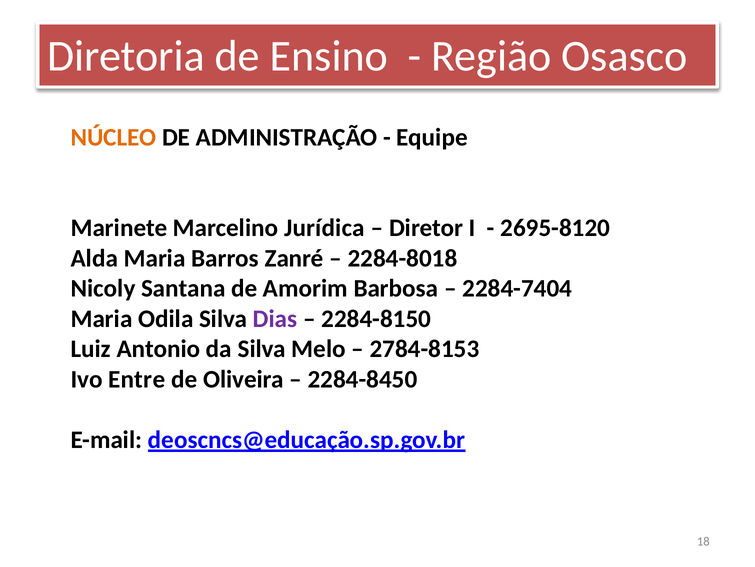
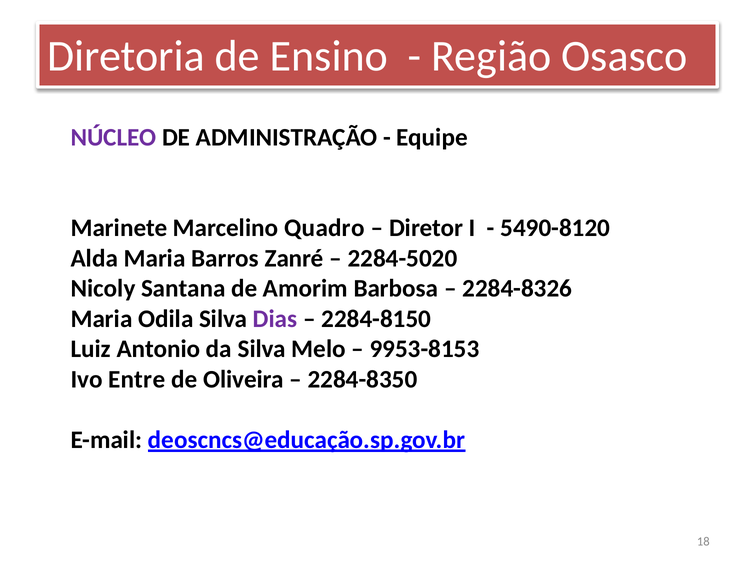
NÚCLEO colour: orange -> purple (114, 137)
Jurídica: Jurídica -> Quadro (324, 228)
2695-8120: 2695-8120 -> 5490-8120 (555, 228)
2284-8018: 2284-8018 -> 2284-5020 (402, 258)
2284-7404: 2284-7404 -> 2284-8326 (517, 288)
2784-8153: 2784-8153 -> 9953-8153 (425, 349)
2284-8450: 2284-8450 -> 2284-8350 (363, 379)
